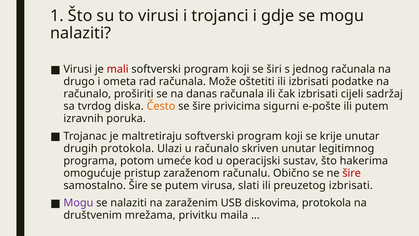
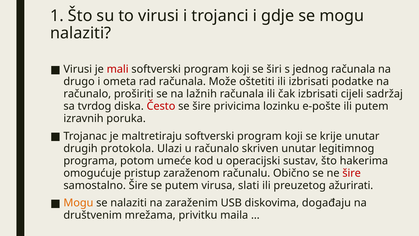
danas: danas -> lažnih (202, 94)
Često colour: orange -> red (161, 106)
sigurni: sigurni -> lozinku (281, 106)
preuzetog izbrisati: izbrisati -> ažurirati (351, 185)
Mogu colour: purple -> orange (78, 203)
diskovima protokola: protokola -> događaju (326, 203)
